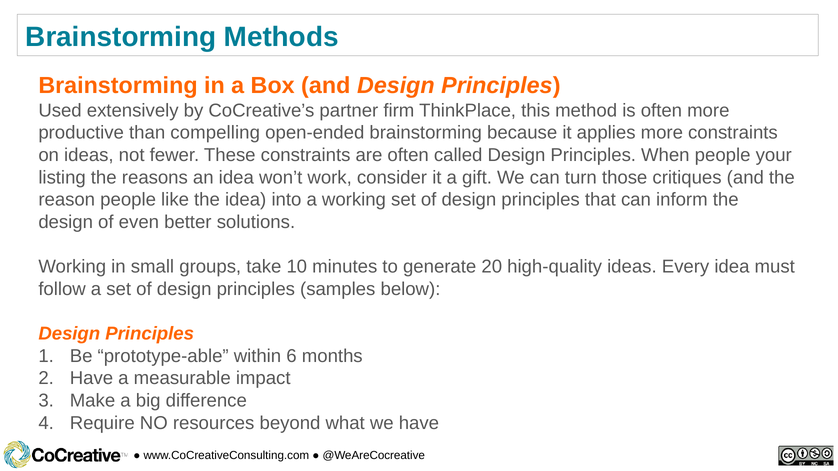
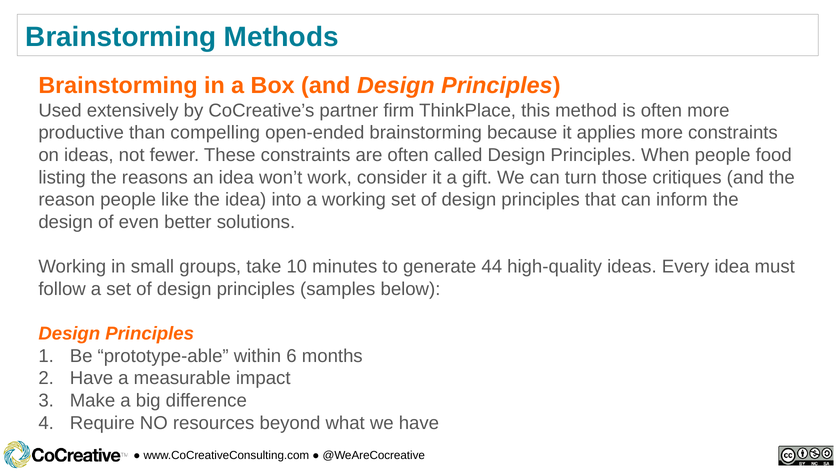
your: your -> food (774, 155)
20: 20 -> 44 (492, 267)
